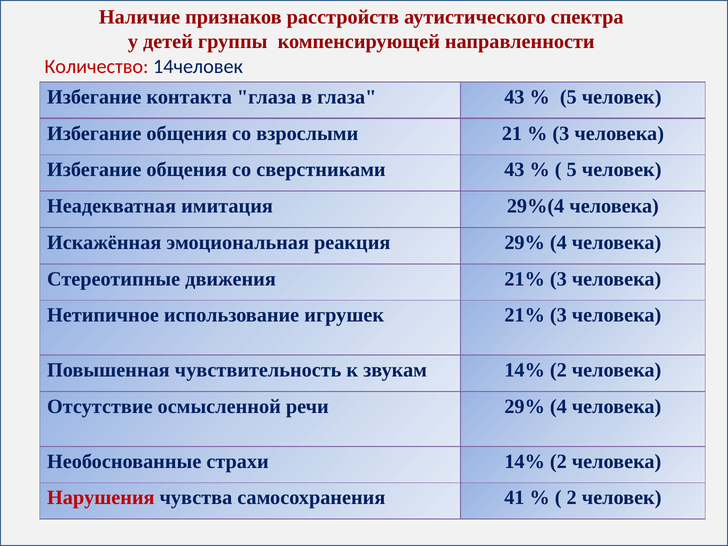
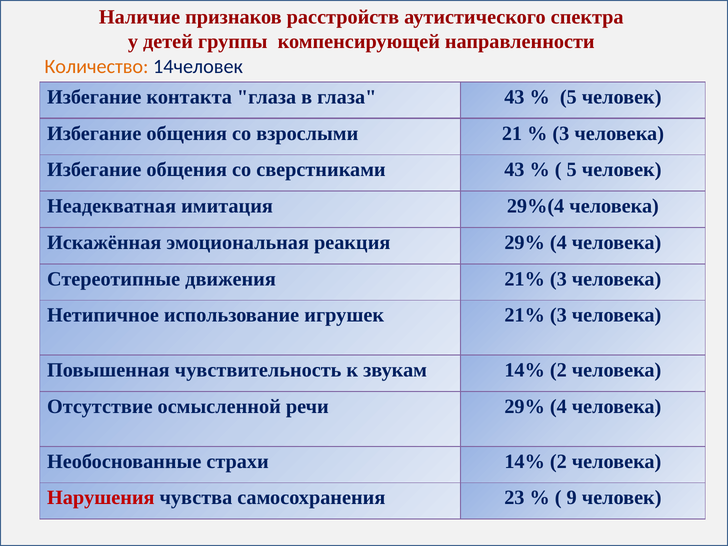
Количество colour: red -> orange (96, 67)
41: 41 -> 23 (514, 498)
2: 2 -> 9 (572, 498)
